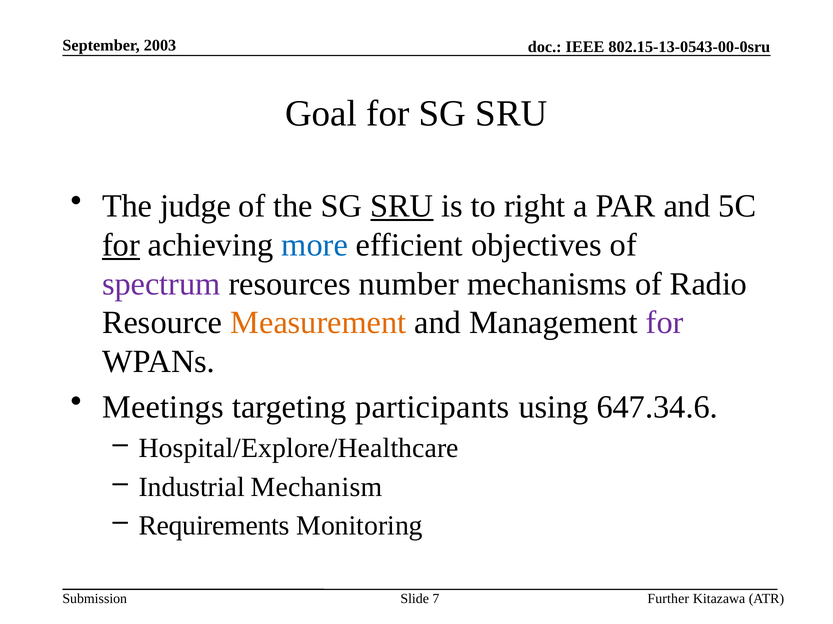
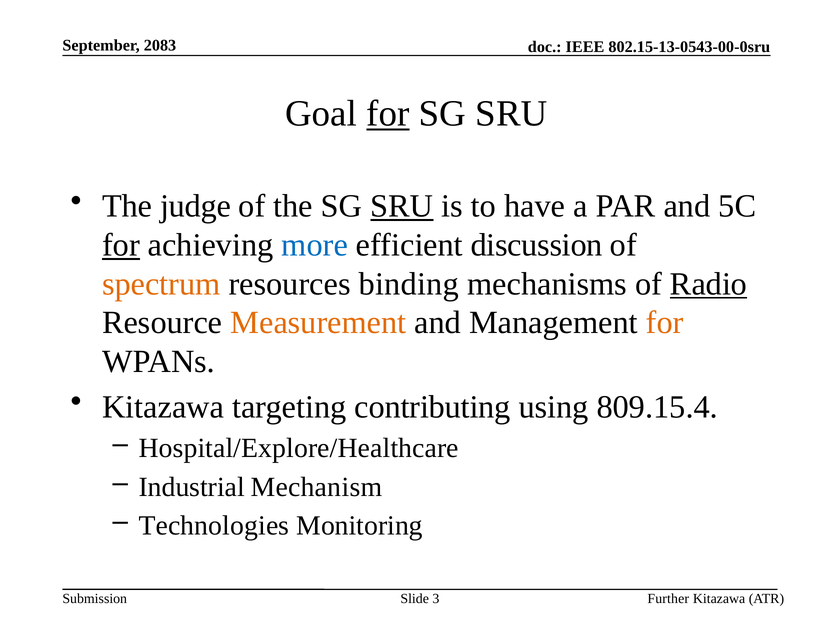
2003: 2003 -> 2083 (160, 45)
for underline: none -> present (388, 114)
right: right -> have (535, 206)
objectives: objectives -> discussion (537, 245)
spectrum colour: purple -> orange (161, 284)
number: number -> binding (409, 284)
Radio underline: none -> present (709, 284)
for colour: purple -> orange (665, 323)
Meetings: Meetings -> Kitazawa (163, 407)
participants: participants -> contributing (433, 407)
647.34.6: 647.34.6 -> 809.15.4 (657, 407)
Requirements: Requirements -> Technologies (214, 526)
7: 7 -> 3 (436, 599)
